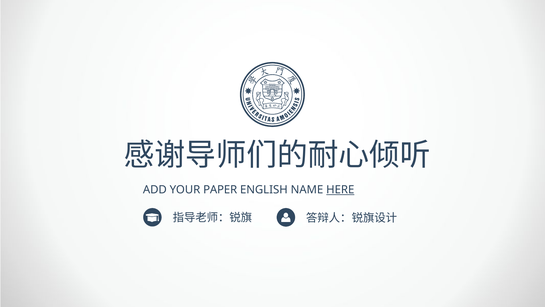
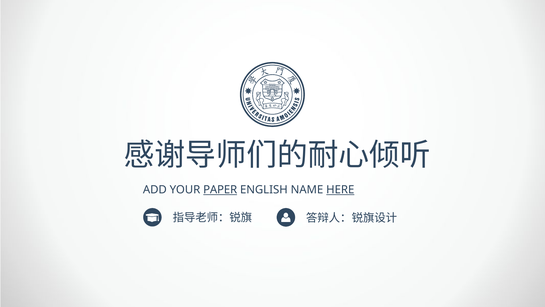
PAPER underline: none -> present (220, 189)
